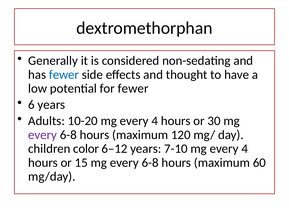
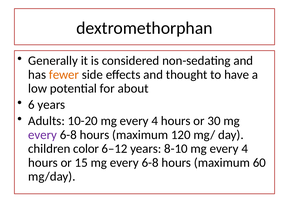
fewer colour: blue -> orange (64, 75)
for fewer: fewer -> about (133, 88)
7-10: 7-10 -> 8-10 (176, 149)
